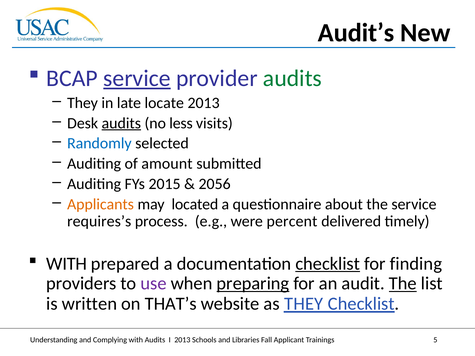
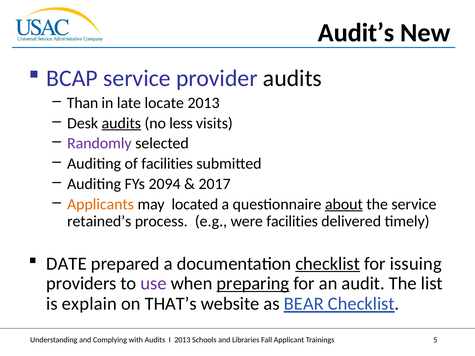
service underline: present -> none (137, 78)
audits colour: green -> black (292, 78)
They: They -> Than (83, 103)
Randomly colour: blue -> purple (99, 144)
of amount: amount -> facilities (167, 164)
2015: 2015 -> 2094 (165, 184)
2056: 2056 -> 2017 (215, 184)
about underline: none -> present (344, 204)
requires’s: requires’s -> retained’s (99, 221)
were percent: percent -> facilities (292, 221)
WITH: WITH -> DATE (67, 264)
finding: finding -> issuing (416, 264)
The underline: present -> none (403, 284)
written: written -> explain (89, 304)
as THEY: THEY -> BEAR (304, 304)
